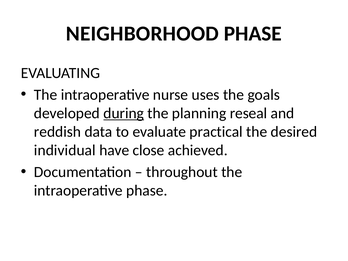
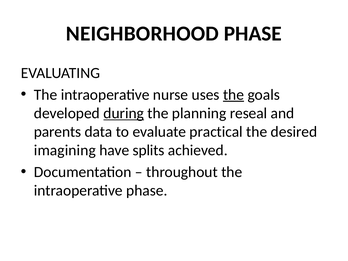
the underline: none -> present (234, 95)
reddish: reddish -> parents (58, 132)
individual: individual -> imagining (65, 150)
close: close -> splits (149, 150)
